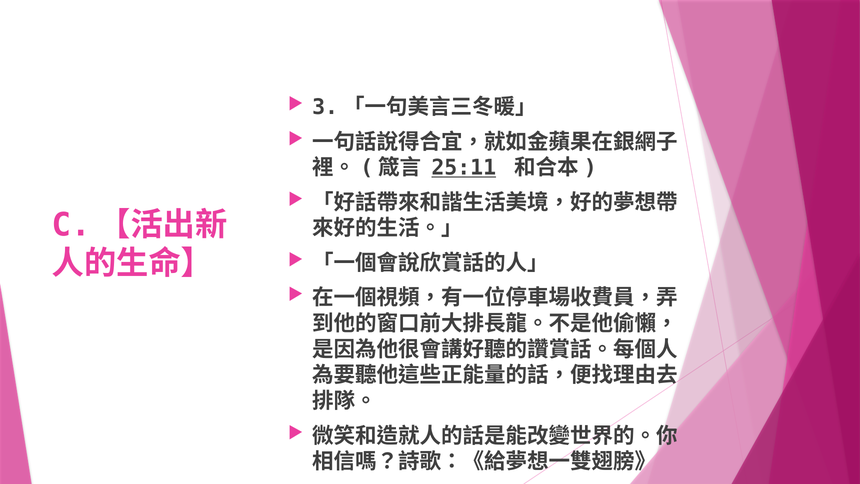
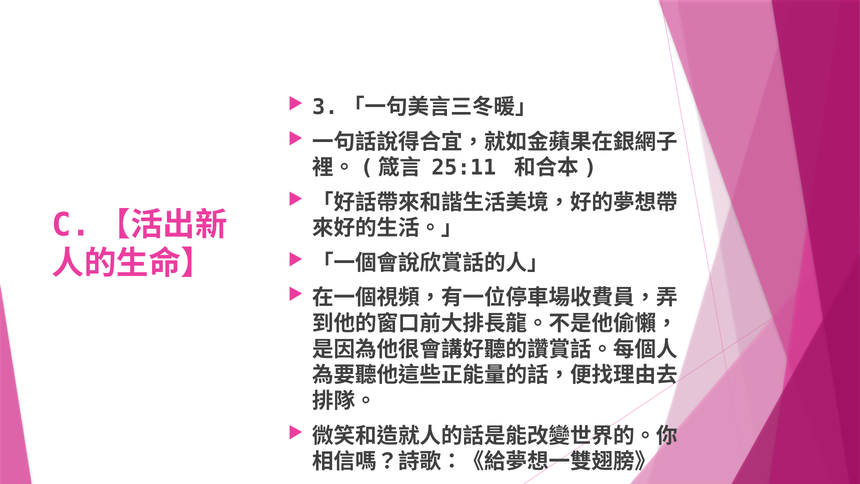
25:11 underline: present -> none (464, 168)
